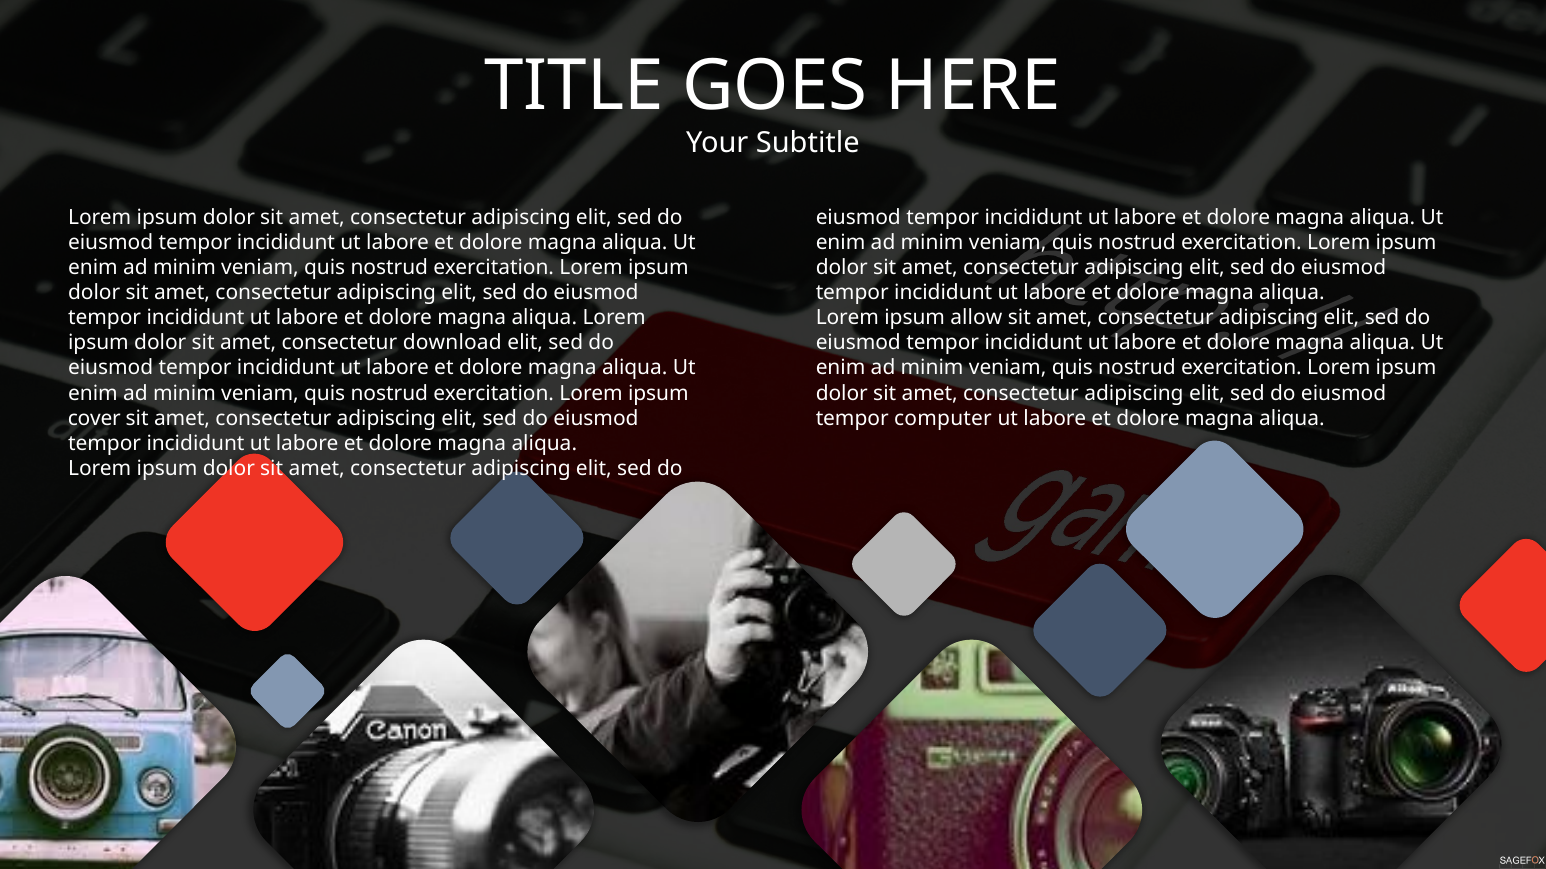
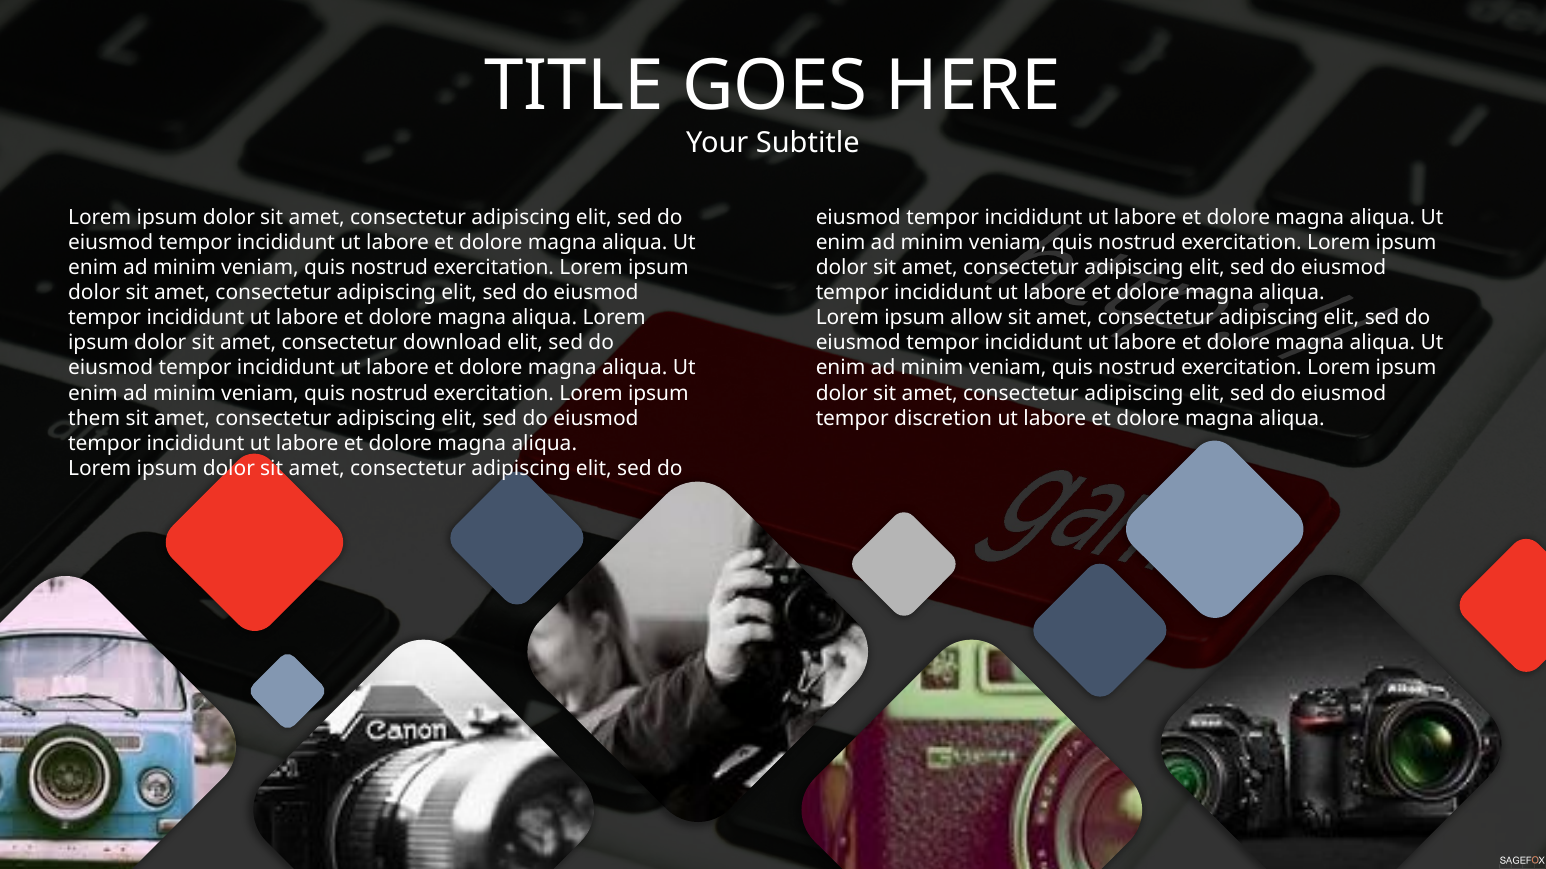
cover: cover -> them (94, 419)
computer: computer -> discretion (943, 419)
